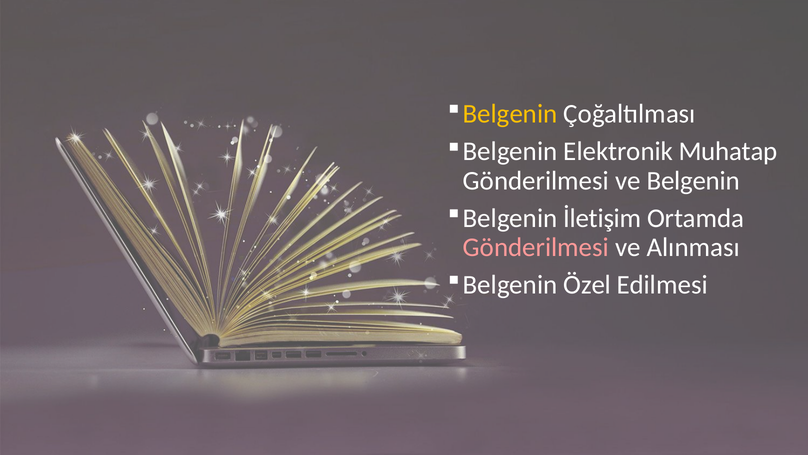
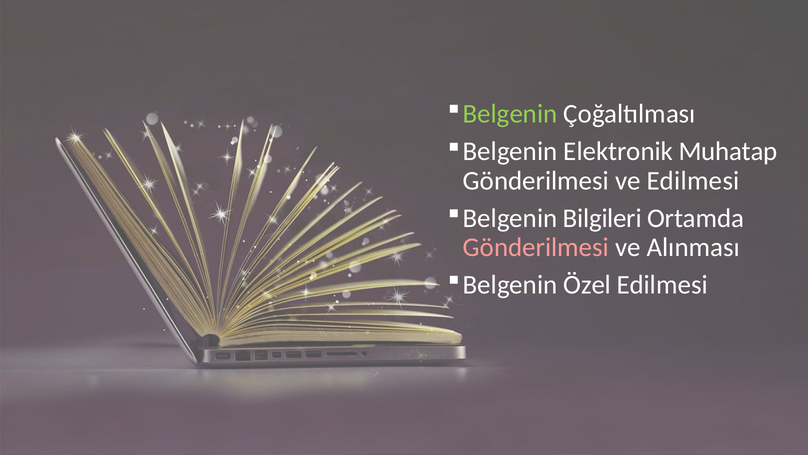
Belgenin colour: yellow -> light green (510, 114)
ve Belgenin: Belgenin -> Edilmesi (693, 180)
İletişim: İletişim -> Bilgileri (602, 218)
